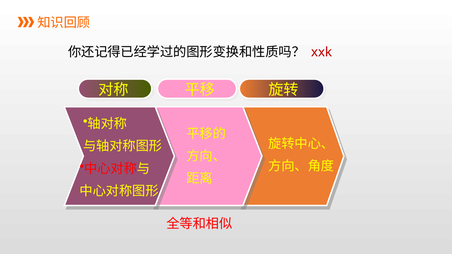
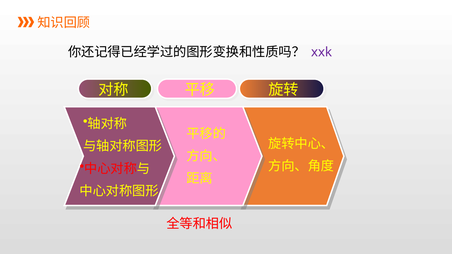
xxk colour: red -> purple (322, 52)
